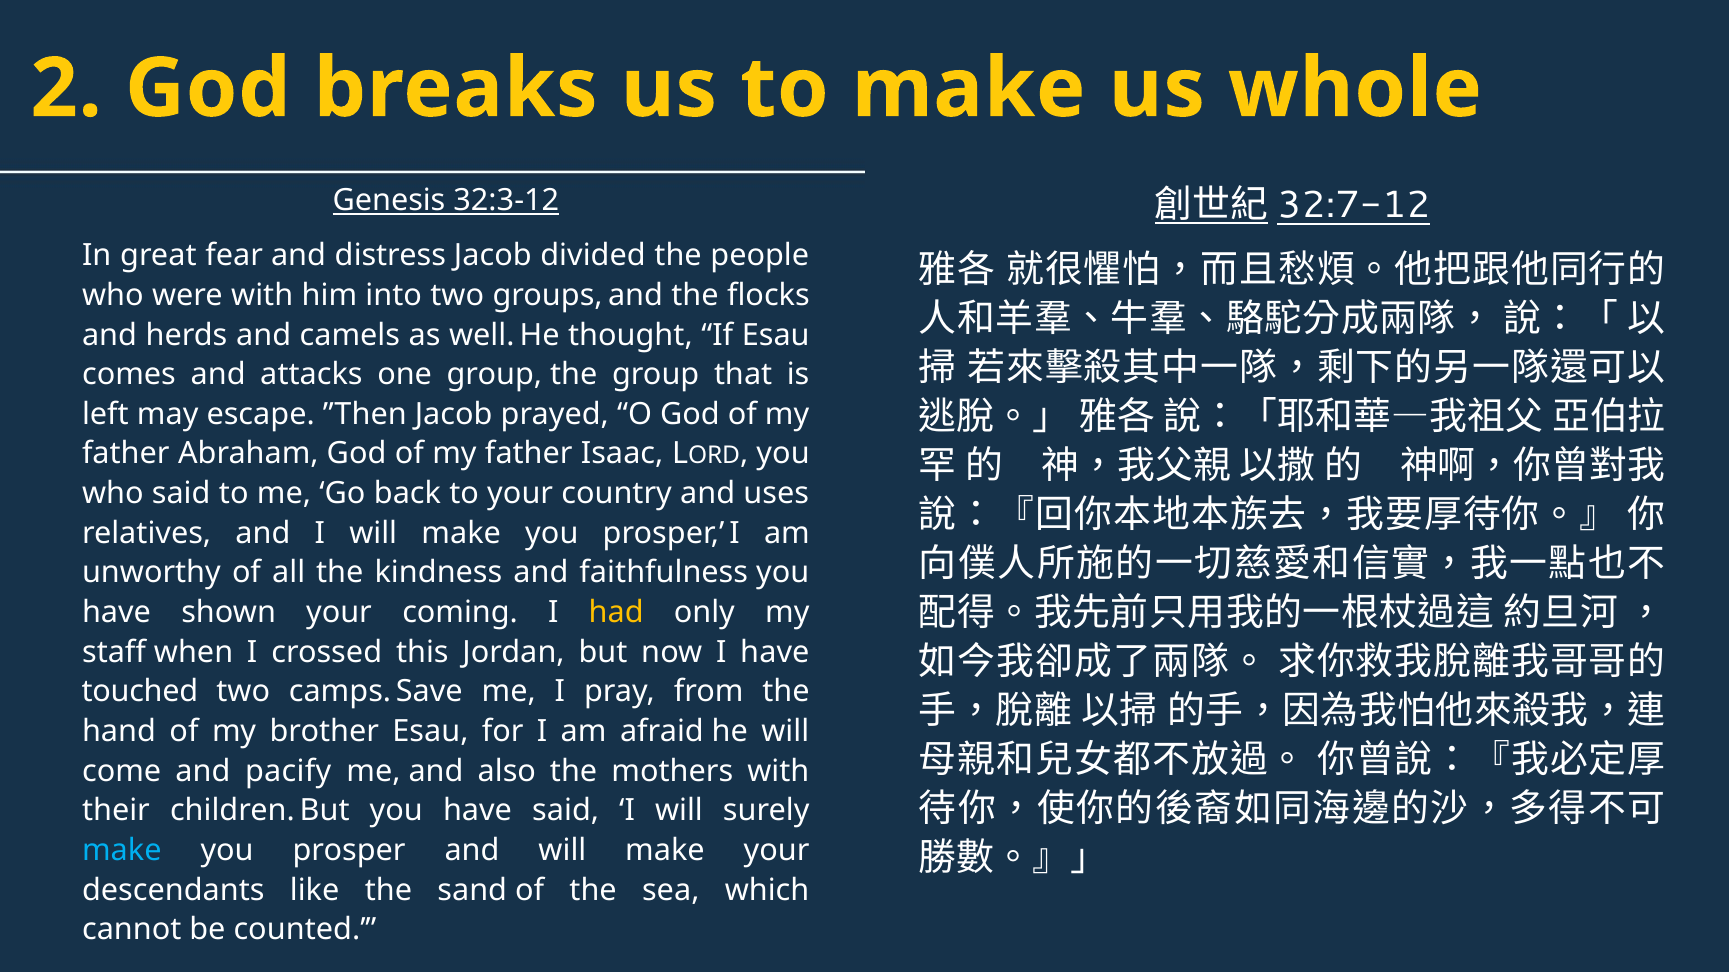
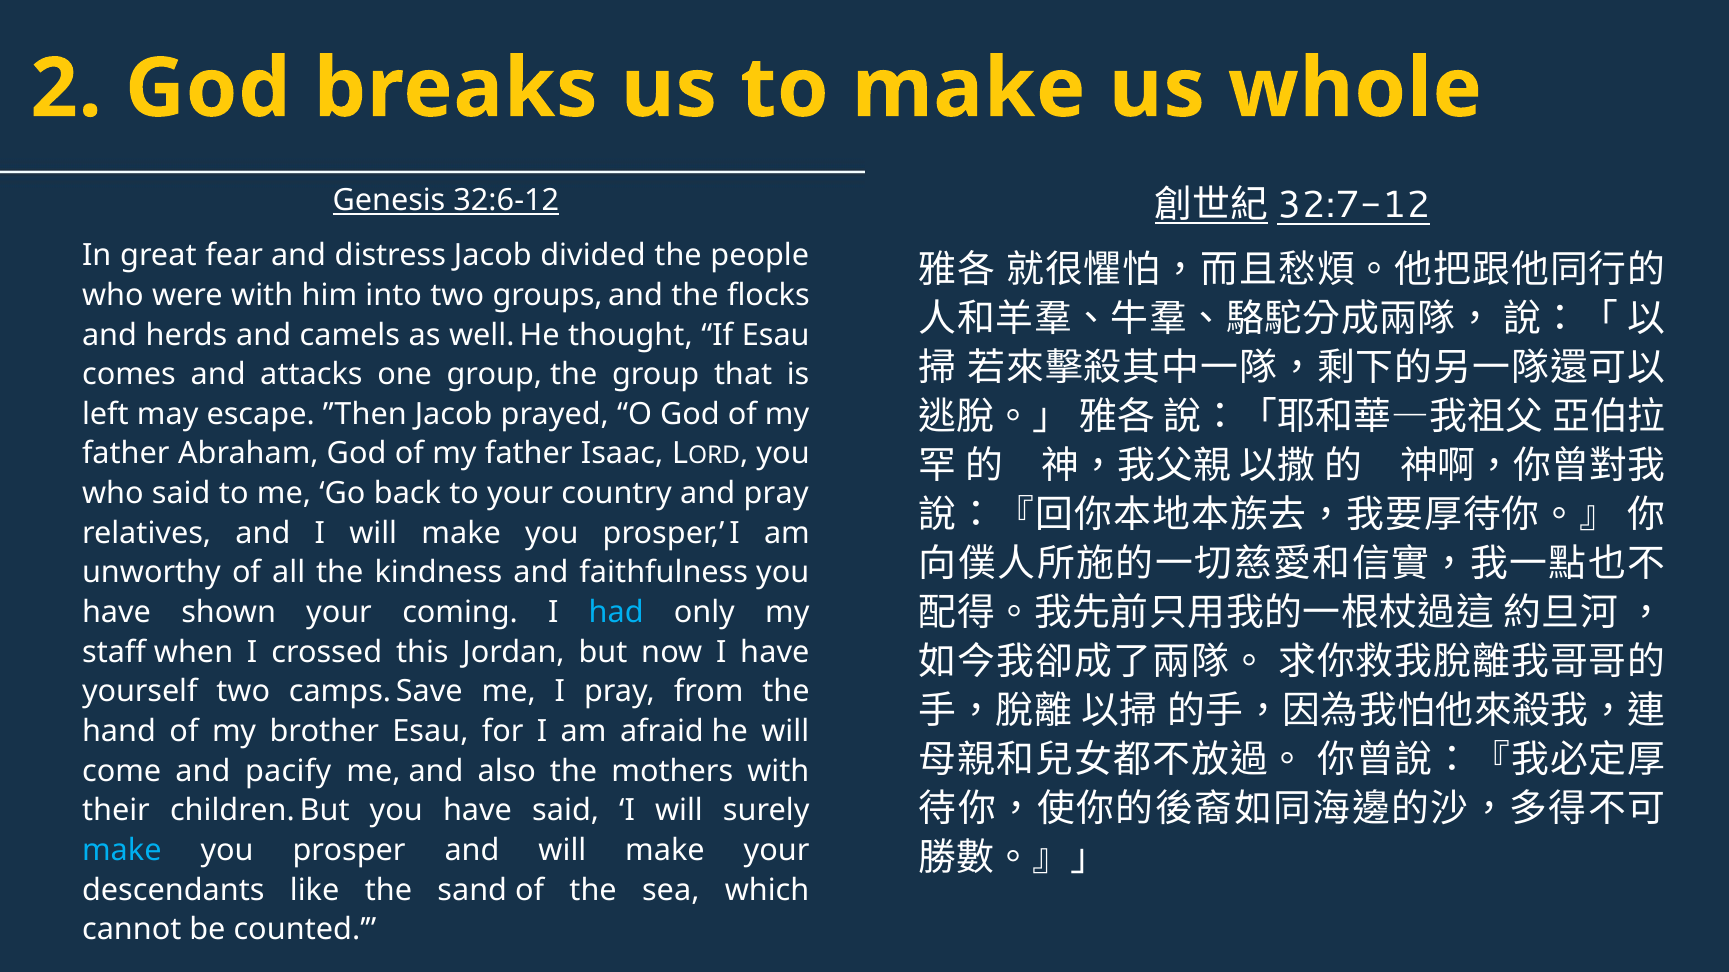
32:3-12: 32:3-12 -> 32:6-12 (506, 200)
and uses: uses -> pray (776, 494)
had colour: yellow -> light blue (616, 613)
touched: touched -> yourself (140, 692)
